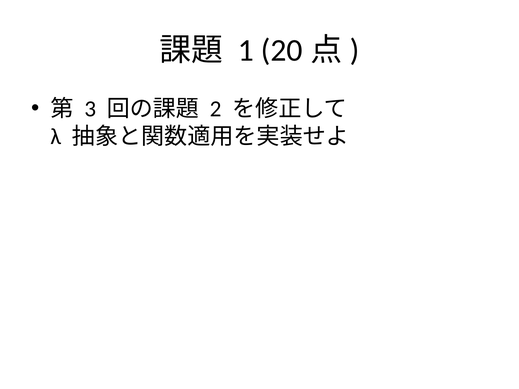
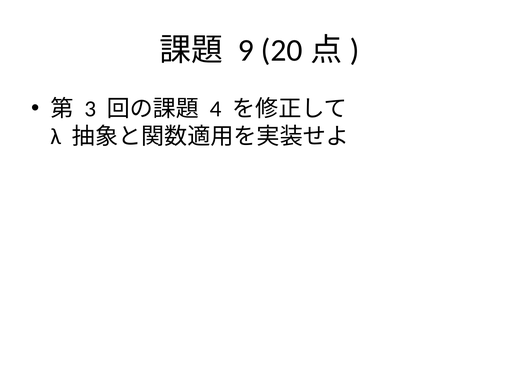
1: 1 -> 9 (246, 50)
2: 2 -> 4 (216, 109)
